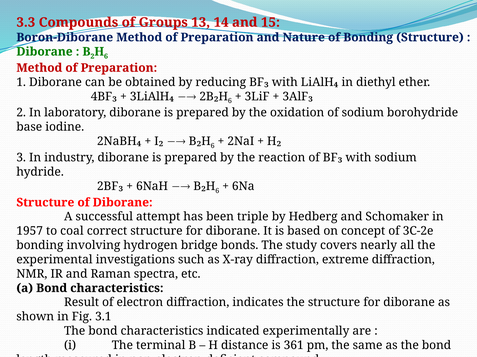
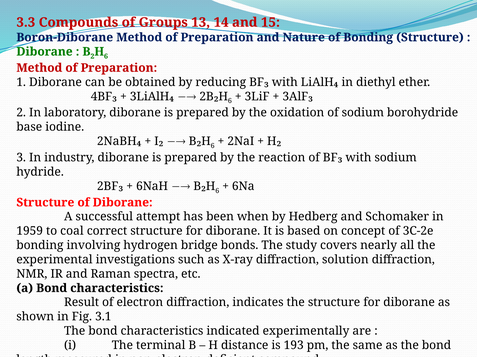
triple: triple -> when (253, 217)
1957: 1957 -> 1959 (30, 231)
extreme: extreme -> solution (345, 260)
361: 361 -> 193 (294, 346)
